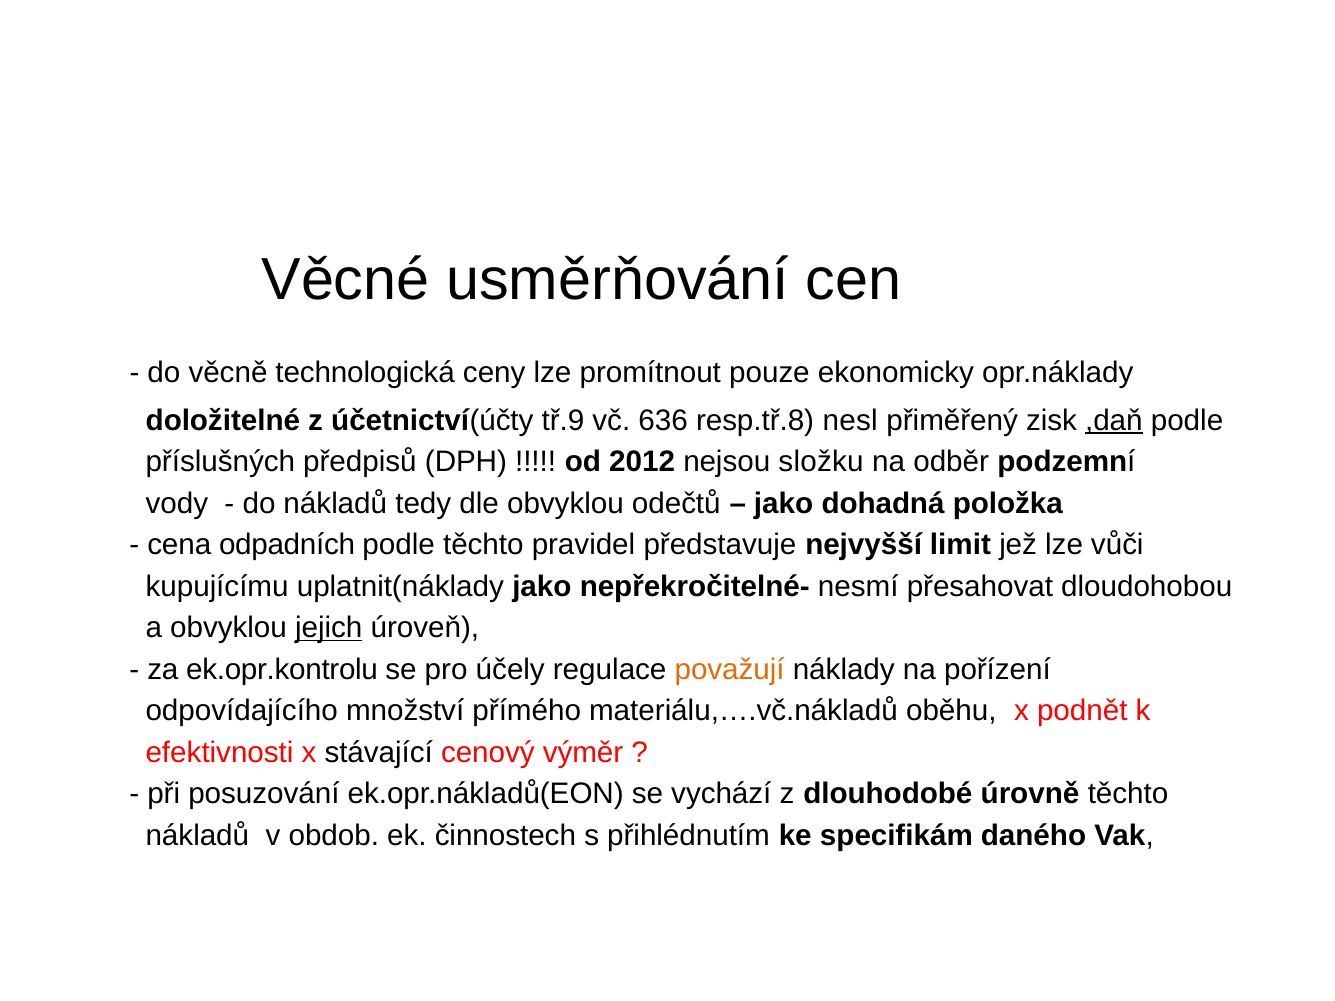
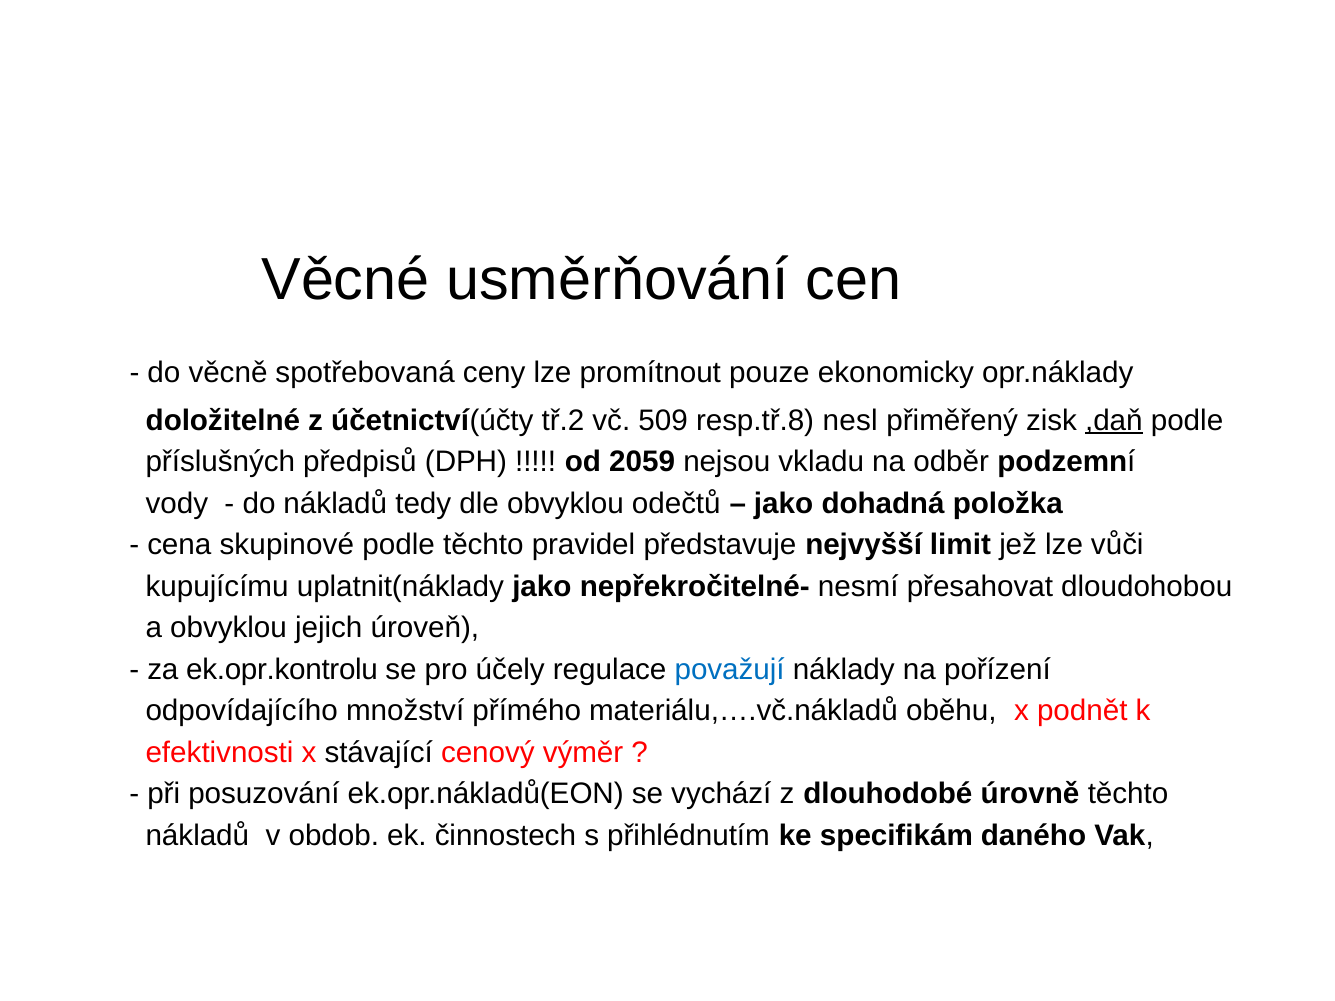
technologická: technologická -> spotřebovaná (365, 373)
tř.9: tř.9 -> tř.2 (563, 420)
636: 636 -> 509 (663, 420)
2012: 2012 -> 2059 (642, 462)
složku: složku -> vkladu (821, 462)
odpadních: odpadních -> skupinové (287, 545)
jejich underline: present -> none (329, 628)
považují colour: orange -> blue (730, 670)
